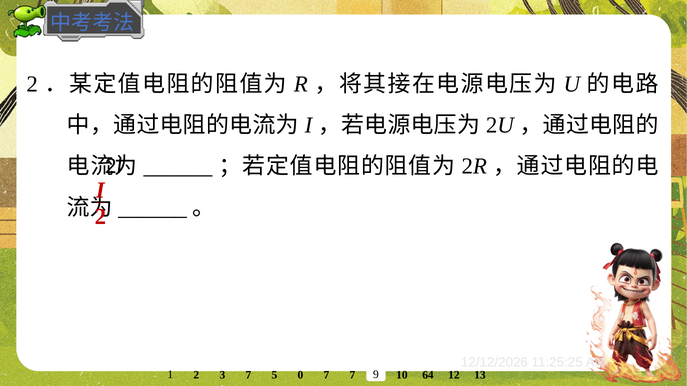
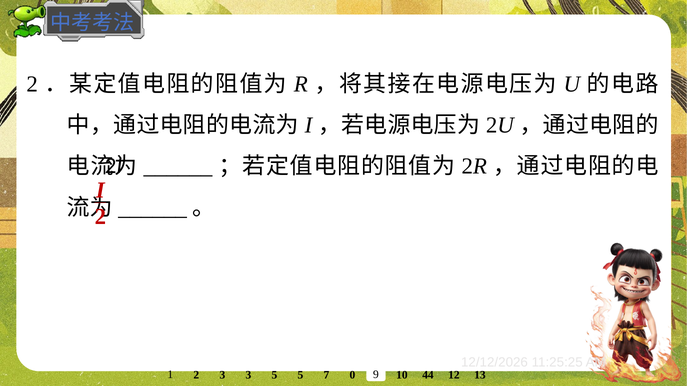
64: 64 -> 44 (428, 375)
3 7: 7 -> 3 (248, 375)
5 0: 0 -> 5 (300, 375)
7 7: 7 -> 0 (352, 375)
